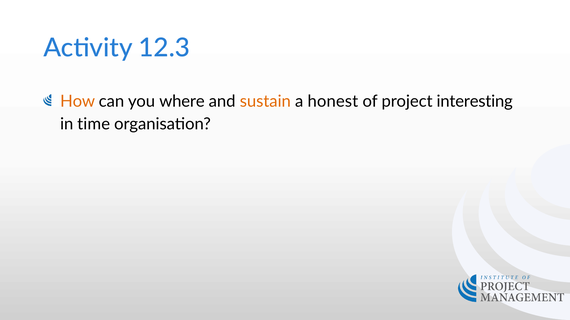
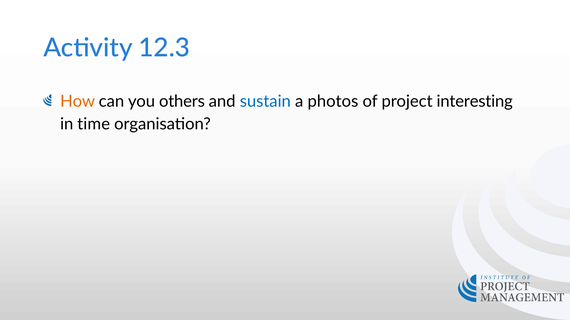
where: where -> others (182, 101)
sustain colour: orange -> blue (265, 101)
honest: honest -> photos (333, 101)
